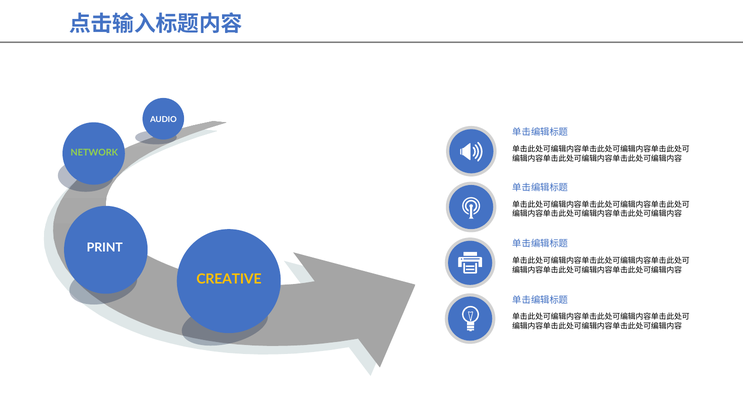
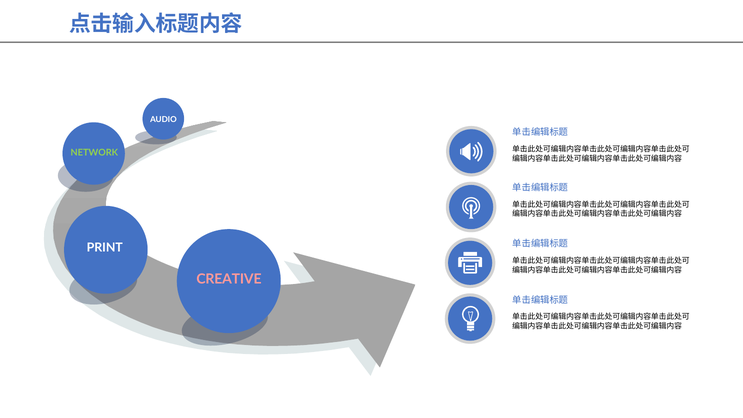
CREATIVE colour: yellow -> pink (229, 279)
